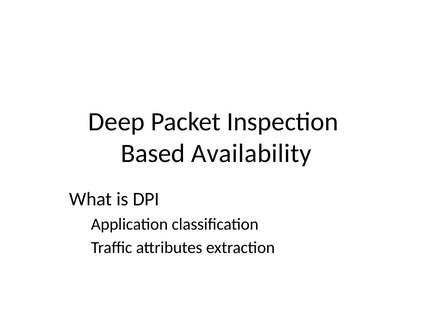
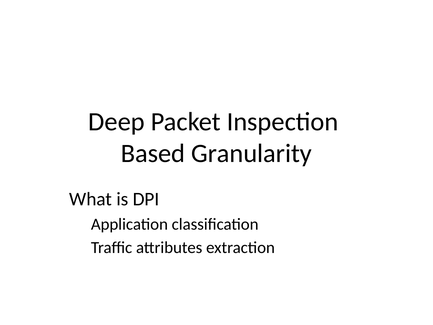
Availability: Availability -> Granularity (252, 153)
